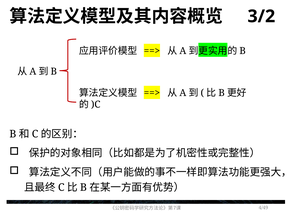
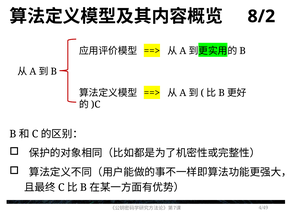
3/2: 3/2 -> 8/2 (261, 16)
